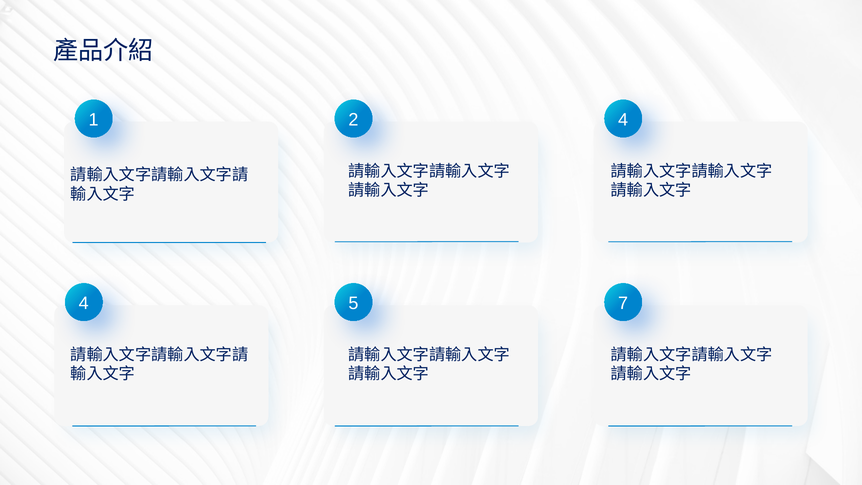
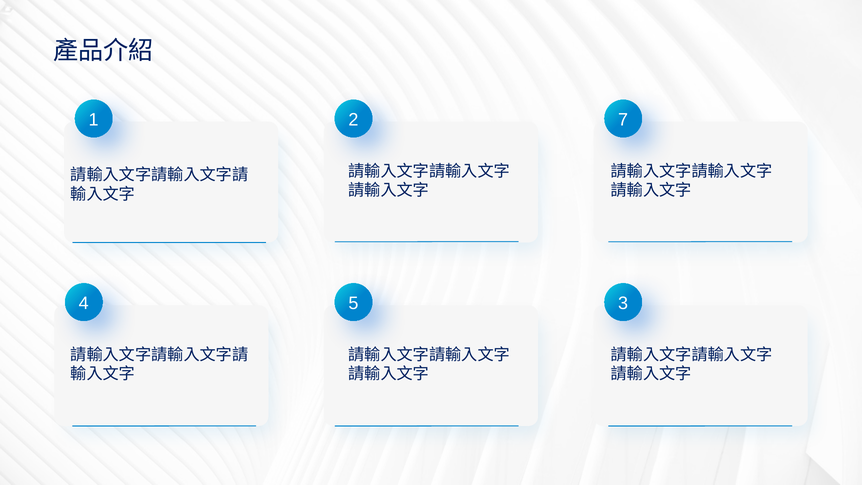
2 4: 4 -> 7 (623, 120)
7: 7 -> 3 (623, 303)
